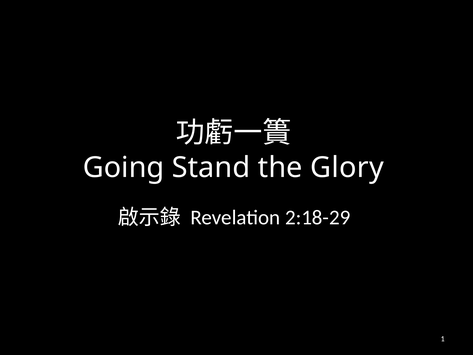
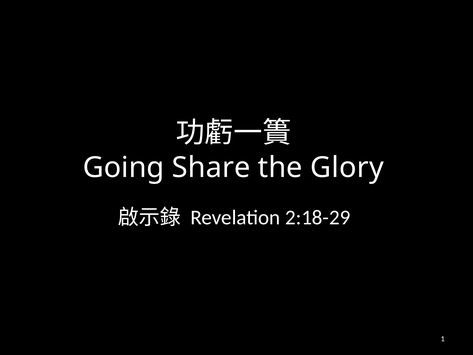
Stand: Stand -> Share (211, 168)
